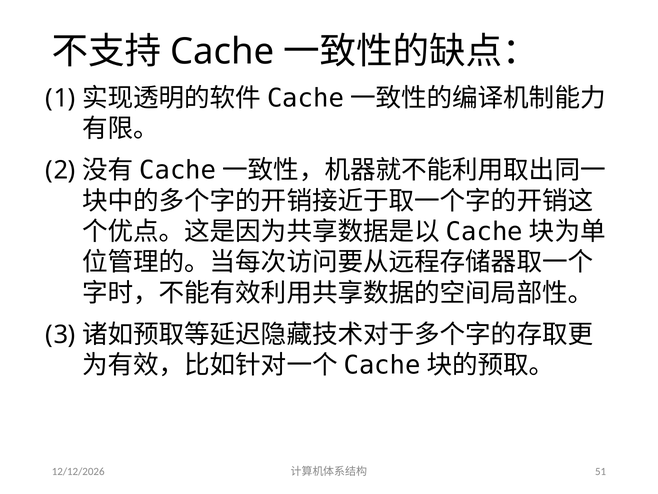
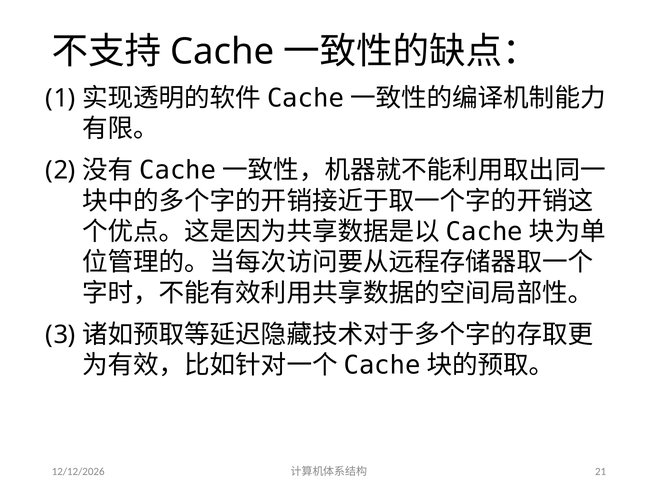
51: 51 -> 21 (601, 471)
